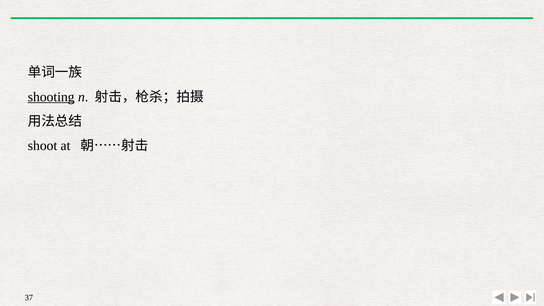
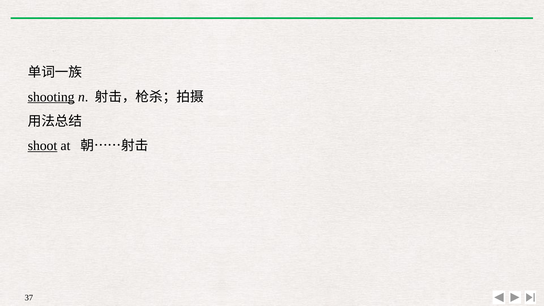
shoot underline: none -> present (43, 146)
